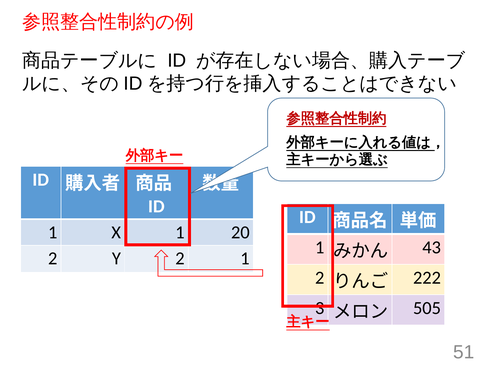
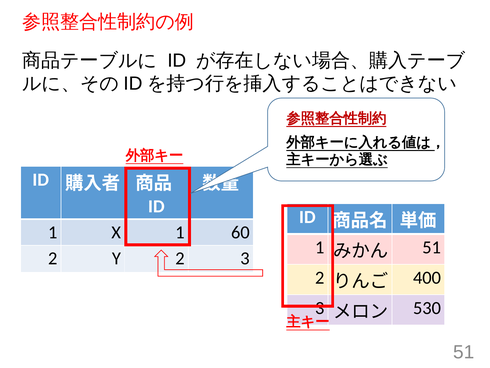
20: 20 -> 60 (240, 232)
43: 43 -> 51 (432, 247)
2 1: 1 -> 3 (245, 258)
222: 222 -> 400 (427, 277)
505: 505 -> 530 (427, 308)
